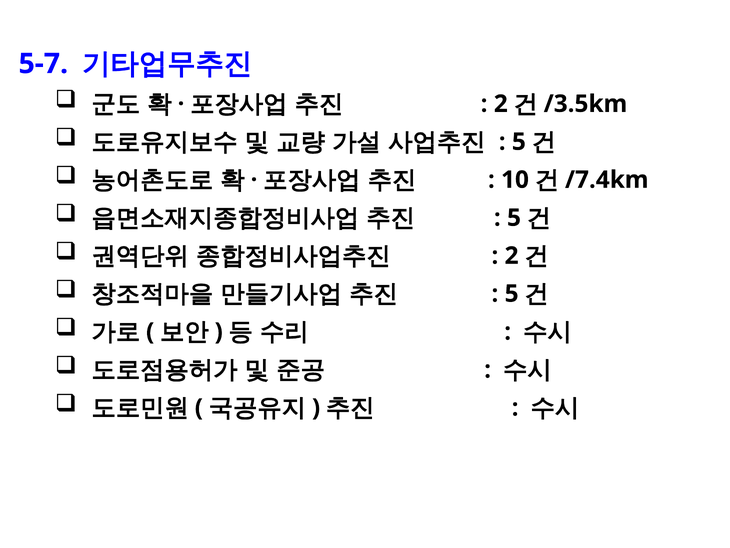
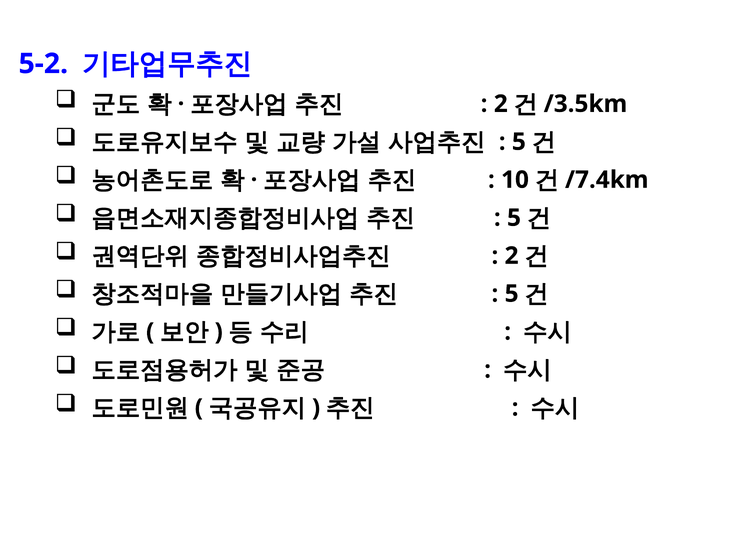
5-7: 5-7 -> 5-2 (43, 64)
